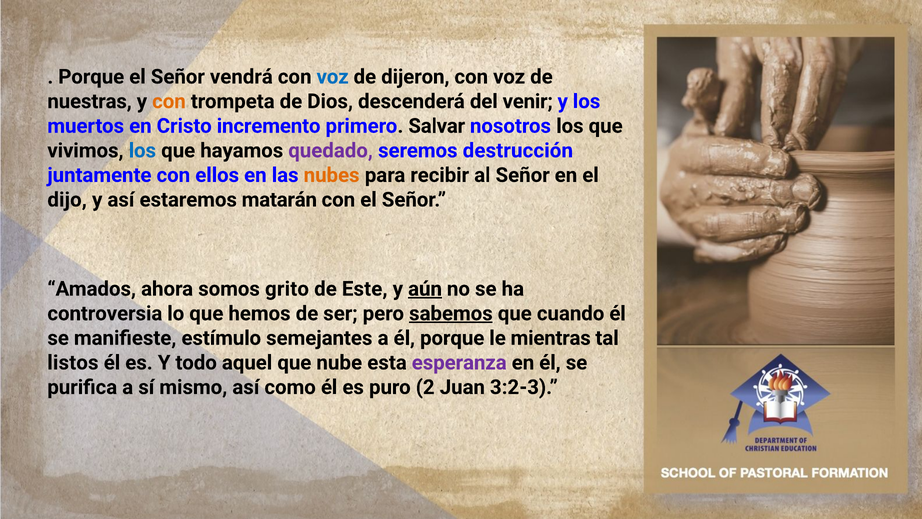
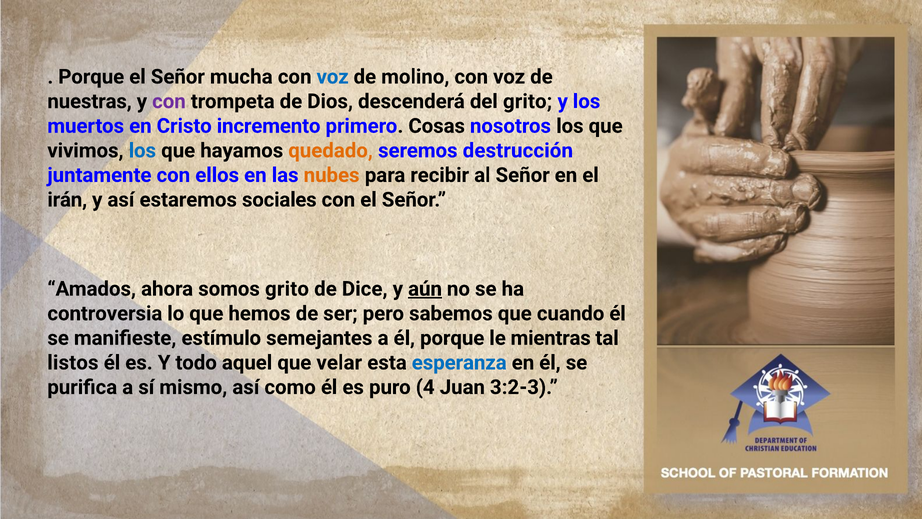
vendrá: vendrá -> mucha (241, 77)
dijeron: dijeron -> molino (415, 77)
con colour: orange -> purple (169, 101)
del venir: venir -> grito (528, 101)
Salvar: Salvar -> Cosas (437, 126)
quedado colour: purple -> orange (331, 150)
dijo: dijo -> irán (67, 200)
matarán: matarán -> sociales (279, 200)
Este: Este -> Dice (365, 289)
sabemos underline: present -> none (451, 313)
nube: nube -> velar (339, 362)
esperanza colour: purple -> blue (459, 362)
2: 2 -> 4 (425, 387)
